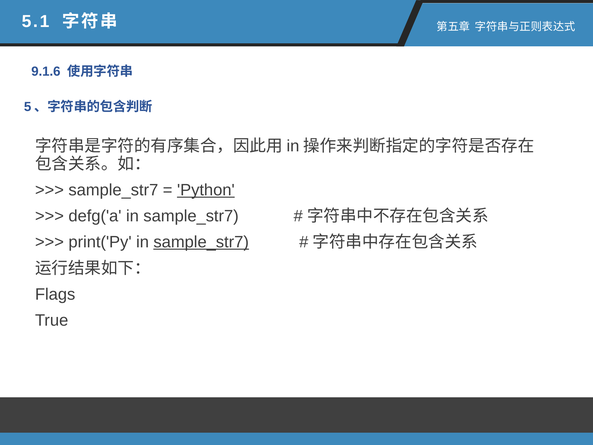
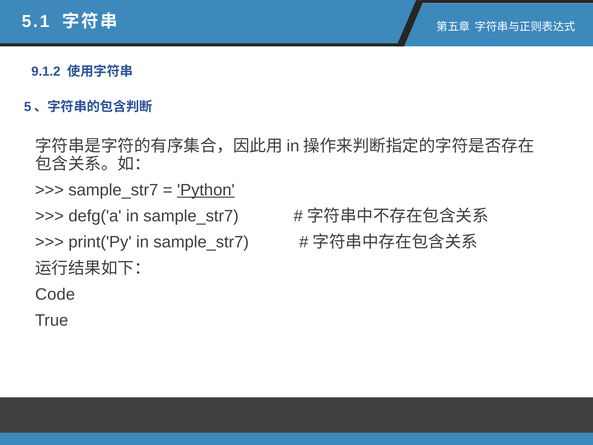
9.1.6: 9.1.6 -> 9.1.2 (46, 71)
sample_str7 underline: present -> none (201, 242)
Flags: Flags -> Code (55, 294)
